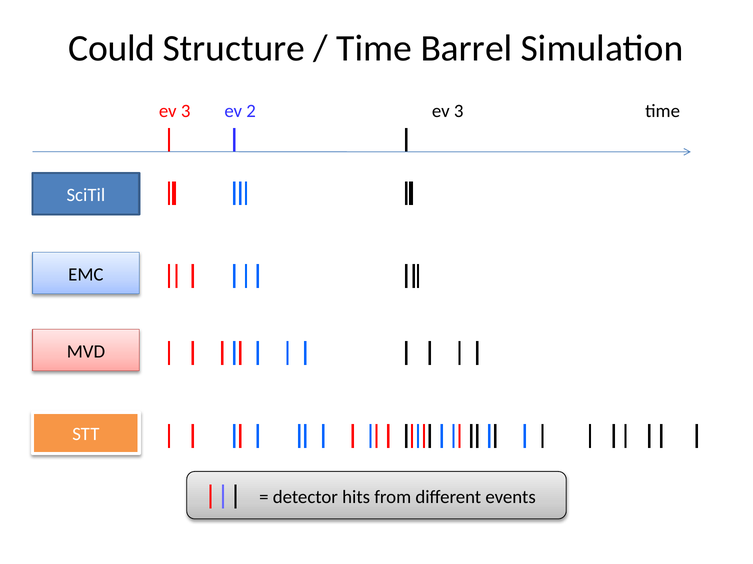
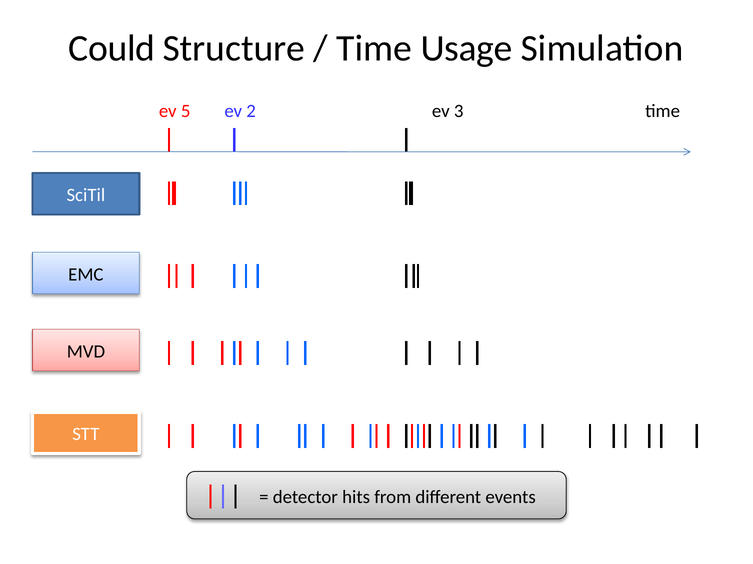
Barrel: Barrel -> Usage (467, 48)
3: 3 -> 5 (186, 111)
